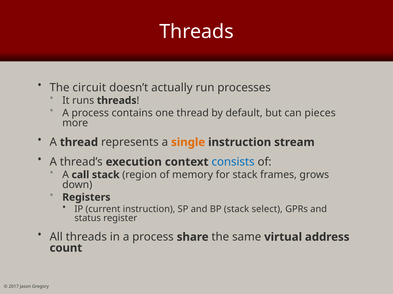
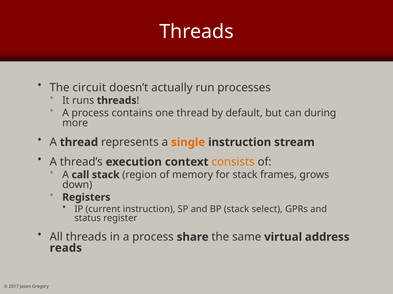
pieces: pieces -> during (320, 113)
consists colour: blue -> orange (233, 162)
count: count -> reads (66, 249)
